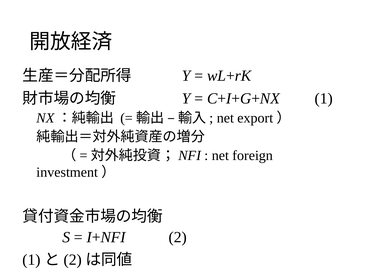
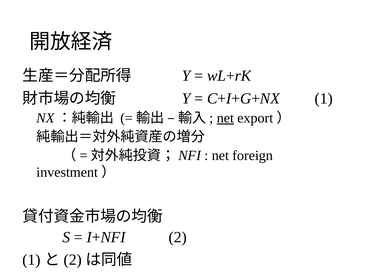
net underline: none -> present (225, 118)
